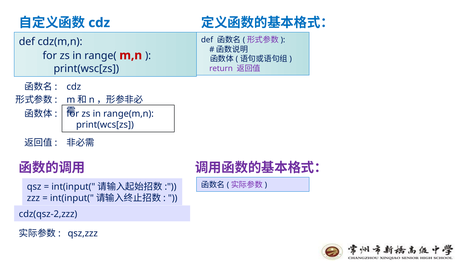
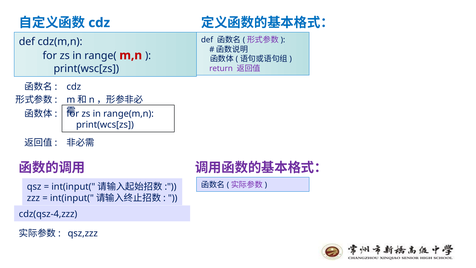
cdz(qsz-2,zzz: cdz(qsz-2,zzz -> cdz(qsz-4,zzz (48, 214)
